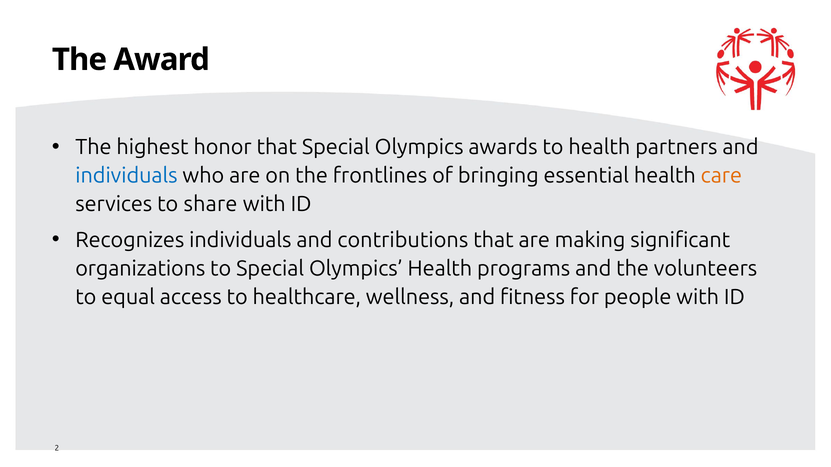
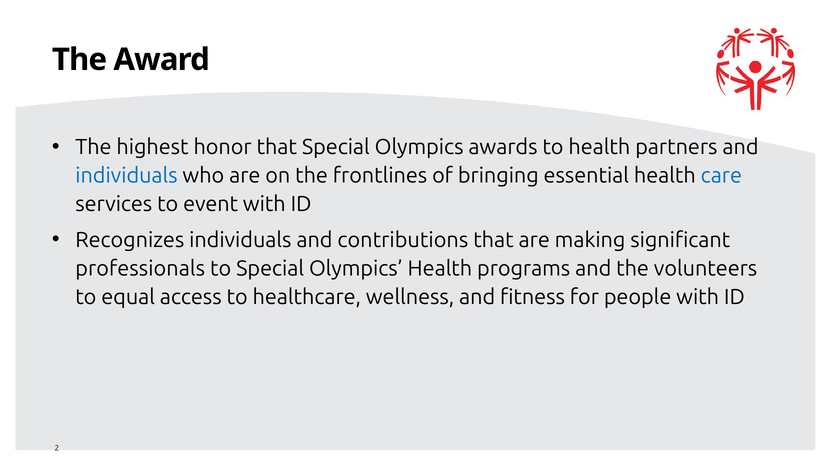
care colour: orange -> blue (721, 176)
share: share -> event (211, 204)
organizations: organizations -> professionals (140, 269)
